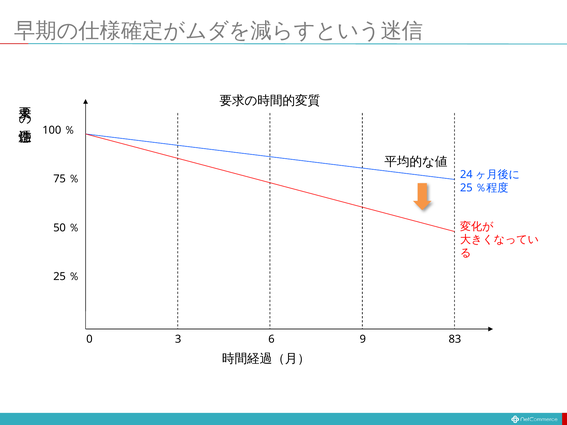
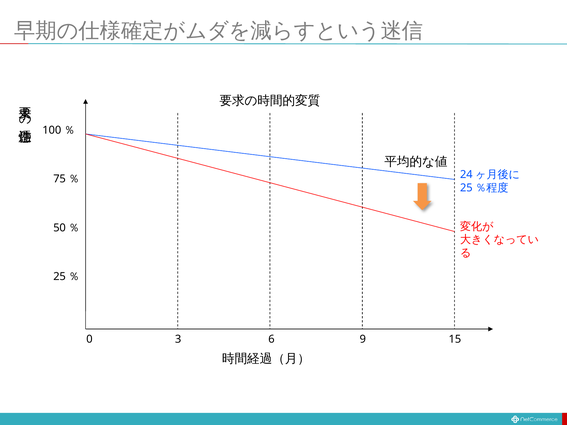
83: 83 -> 15 (455, 339)
